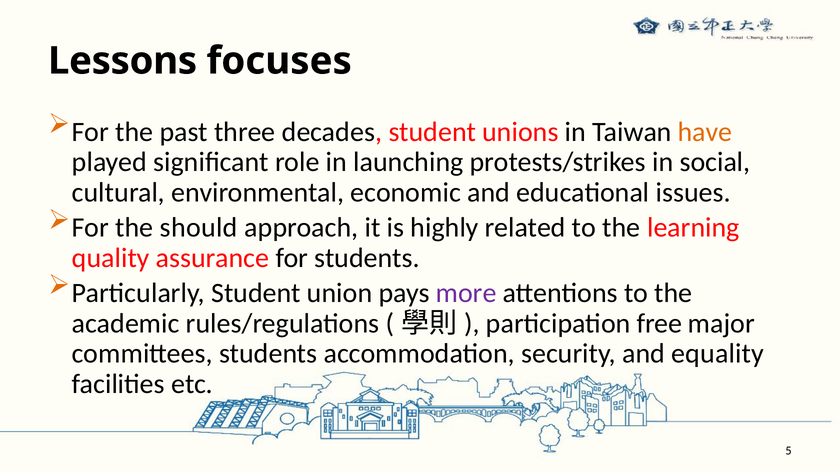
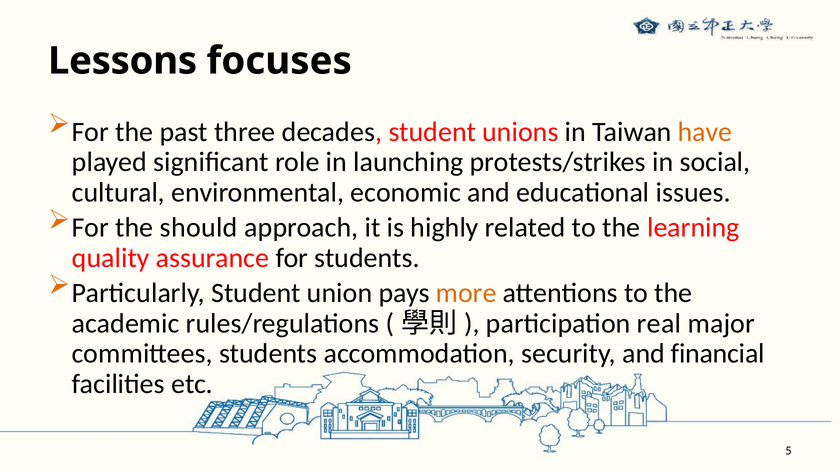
more colour: purple -> orange (466, 294)
free: free -> real (659, 324)
equality: equality -> financial (718, 354)
